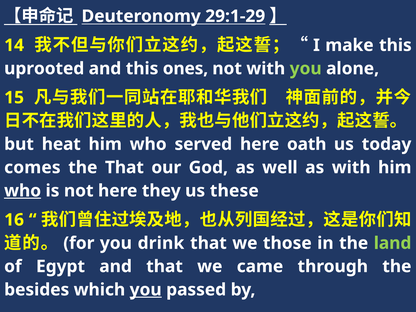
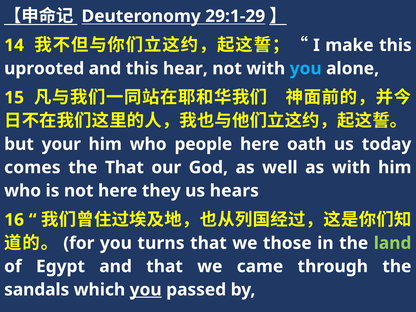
ones: ones -> hear (185, 69)
you colour: light green -> light blue (306, 69)
heat: heat -> your (61, 144)
served: served -> people (203, 144)
who underline: present -> none (23, 191)
these: these -> hears (234, 191)
drink: drink -> turns (161, 243)
besides: besides -> sandals (37, 290)
